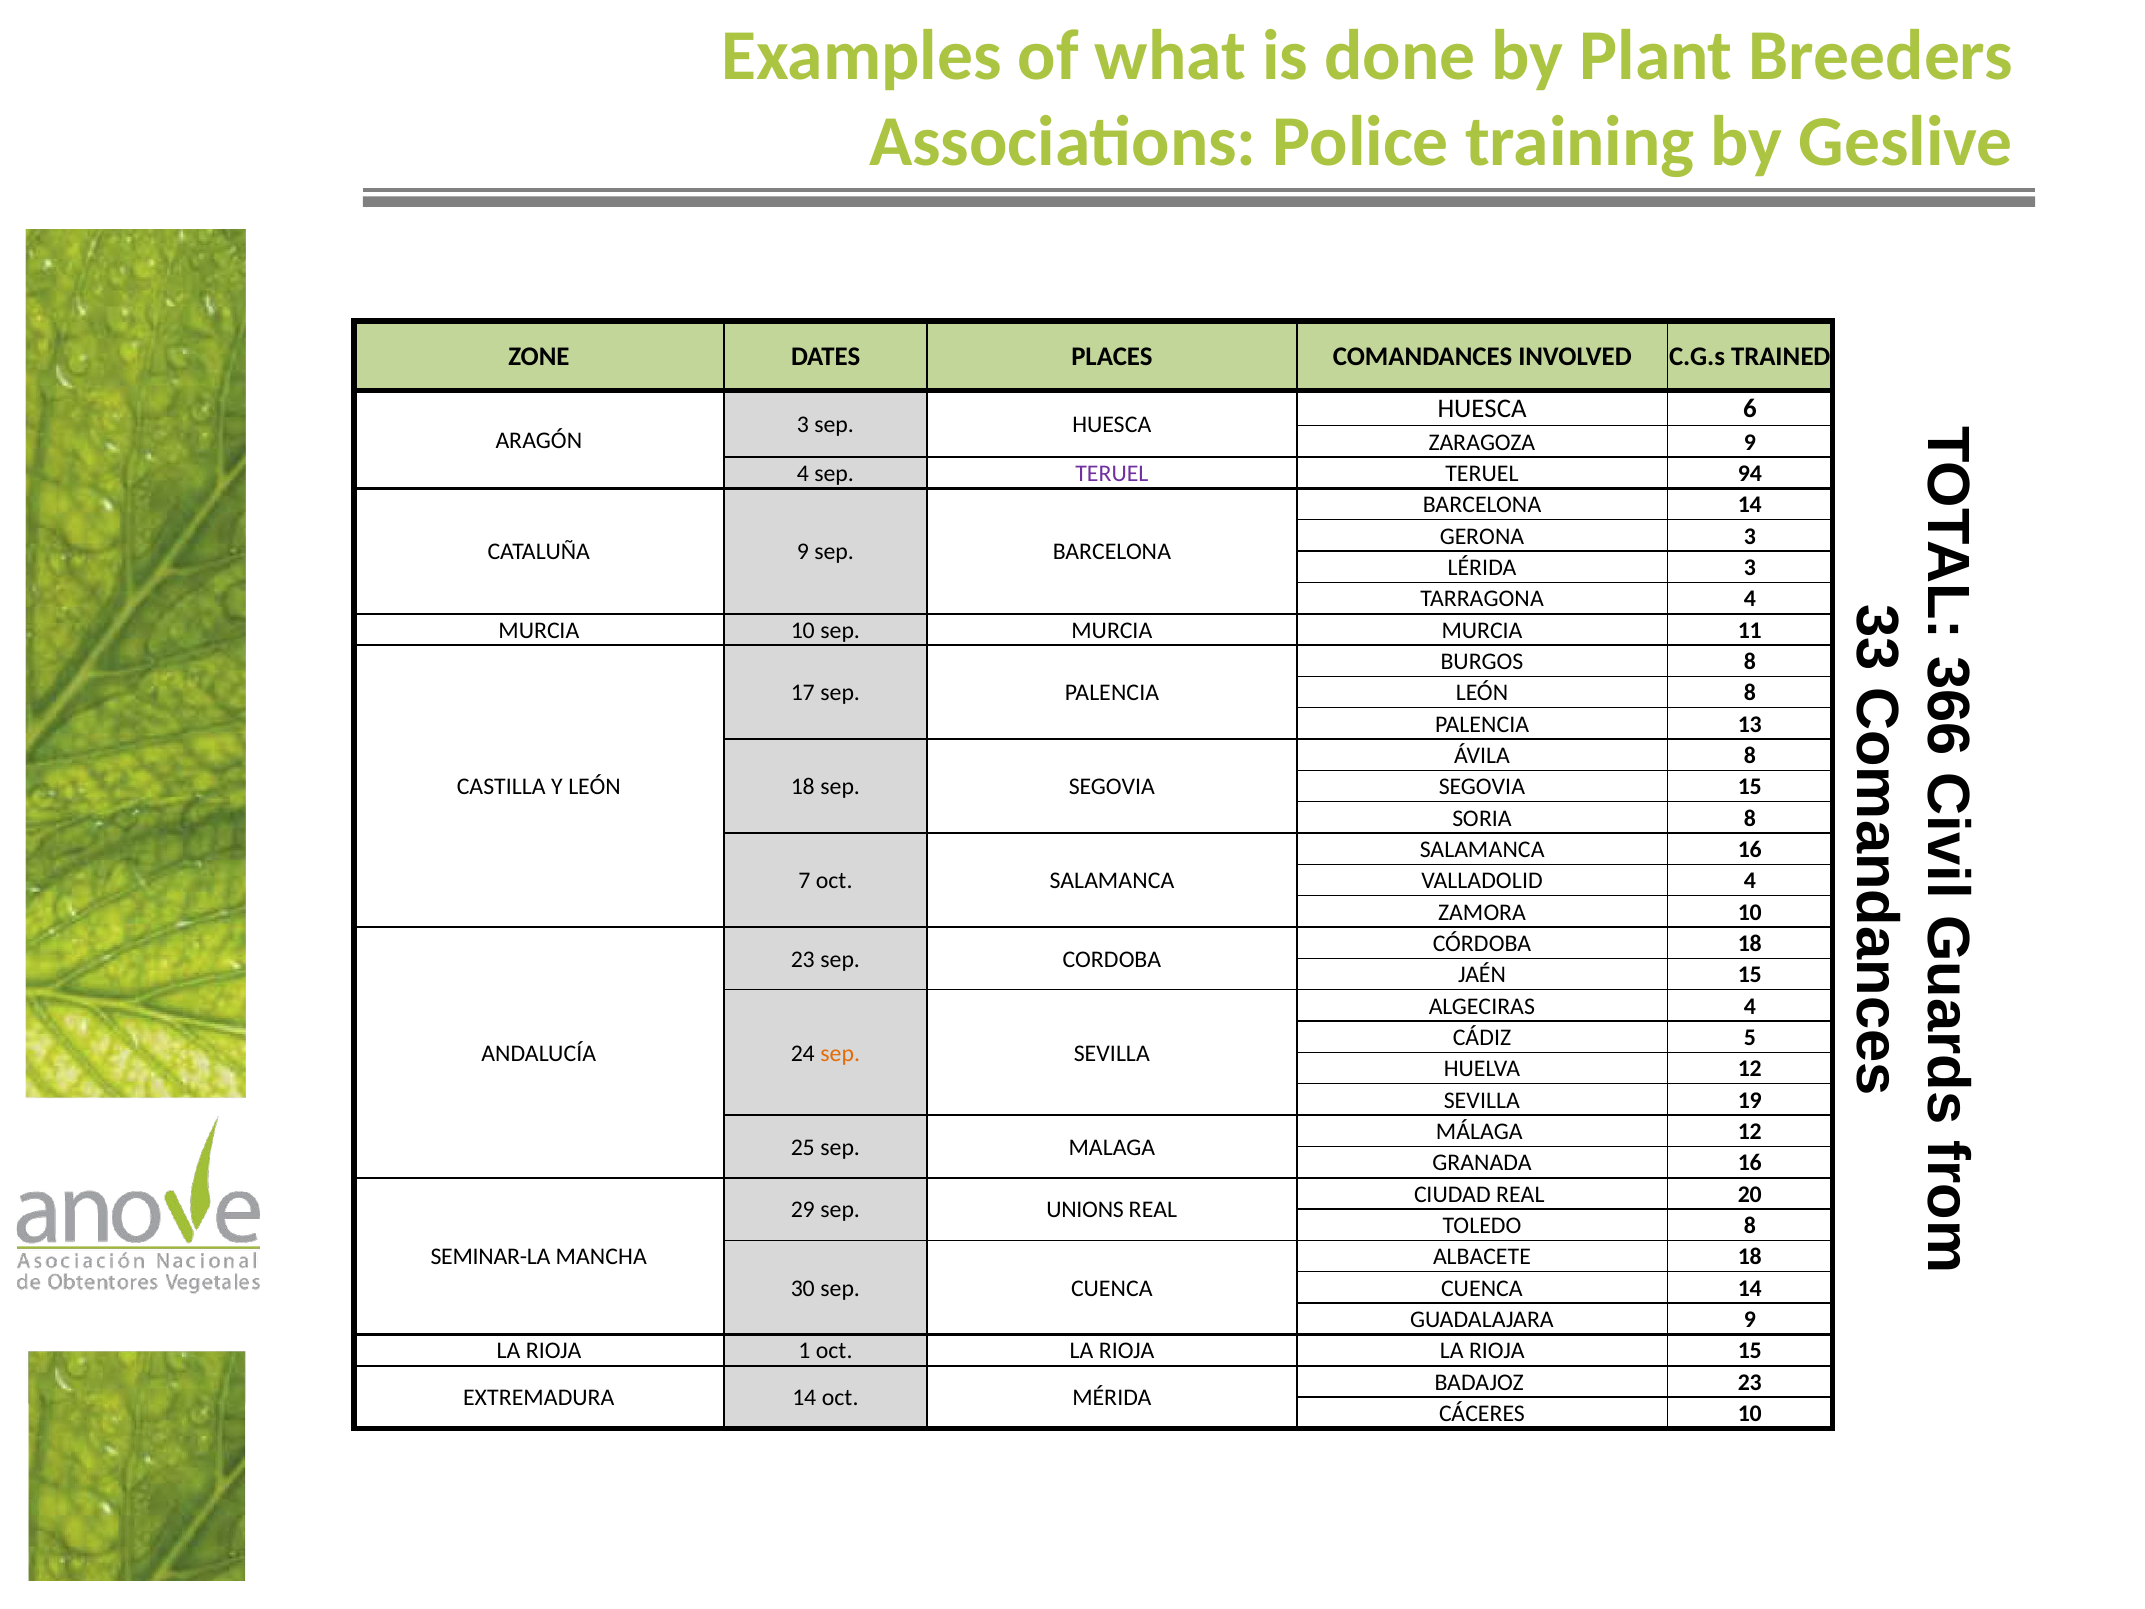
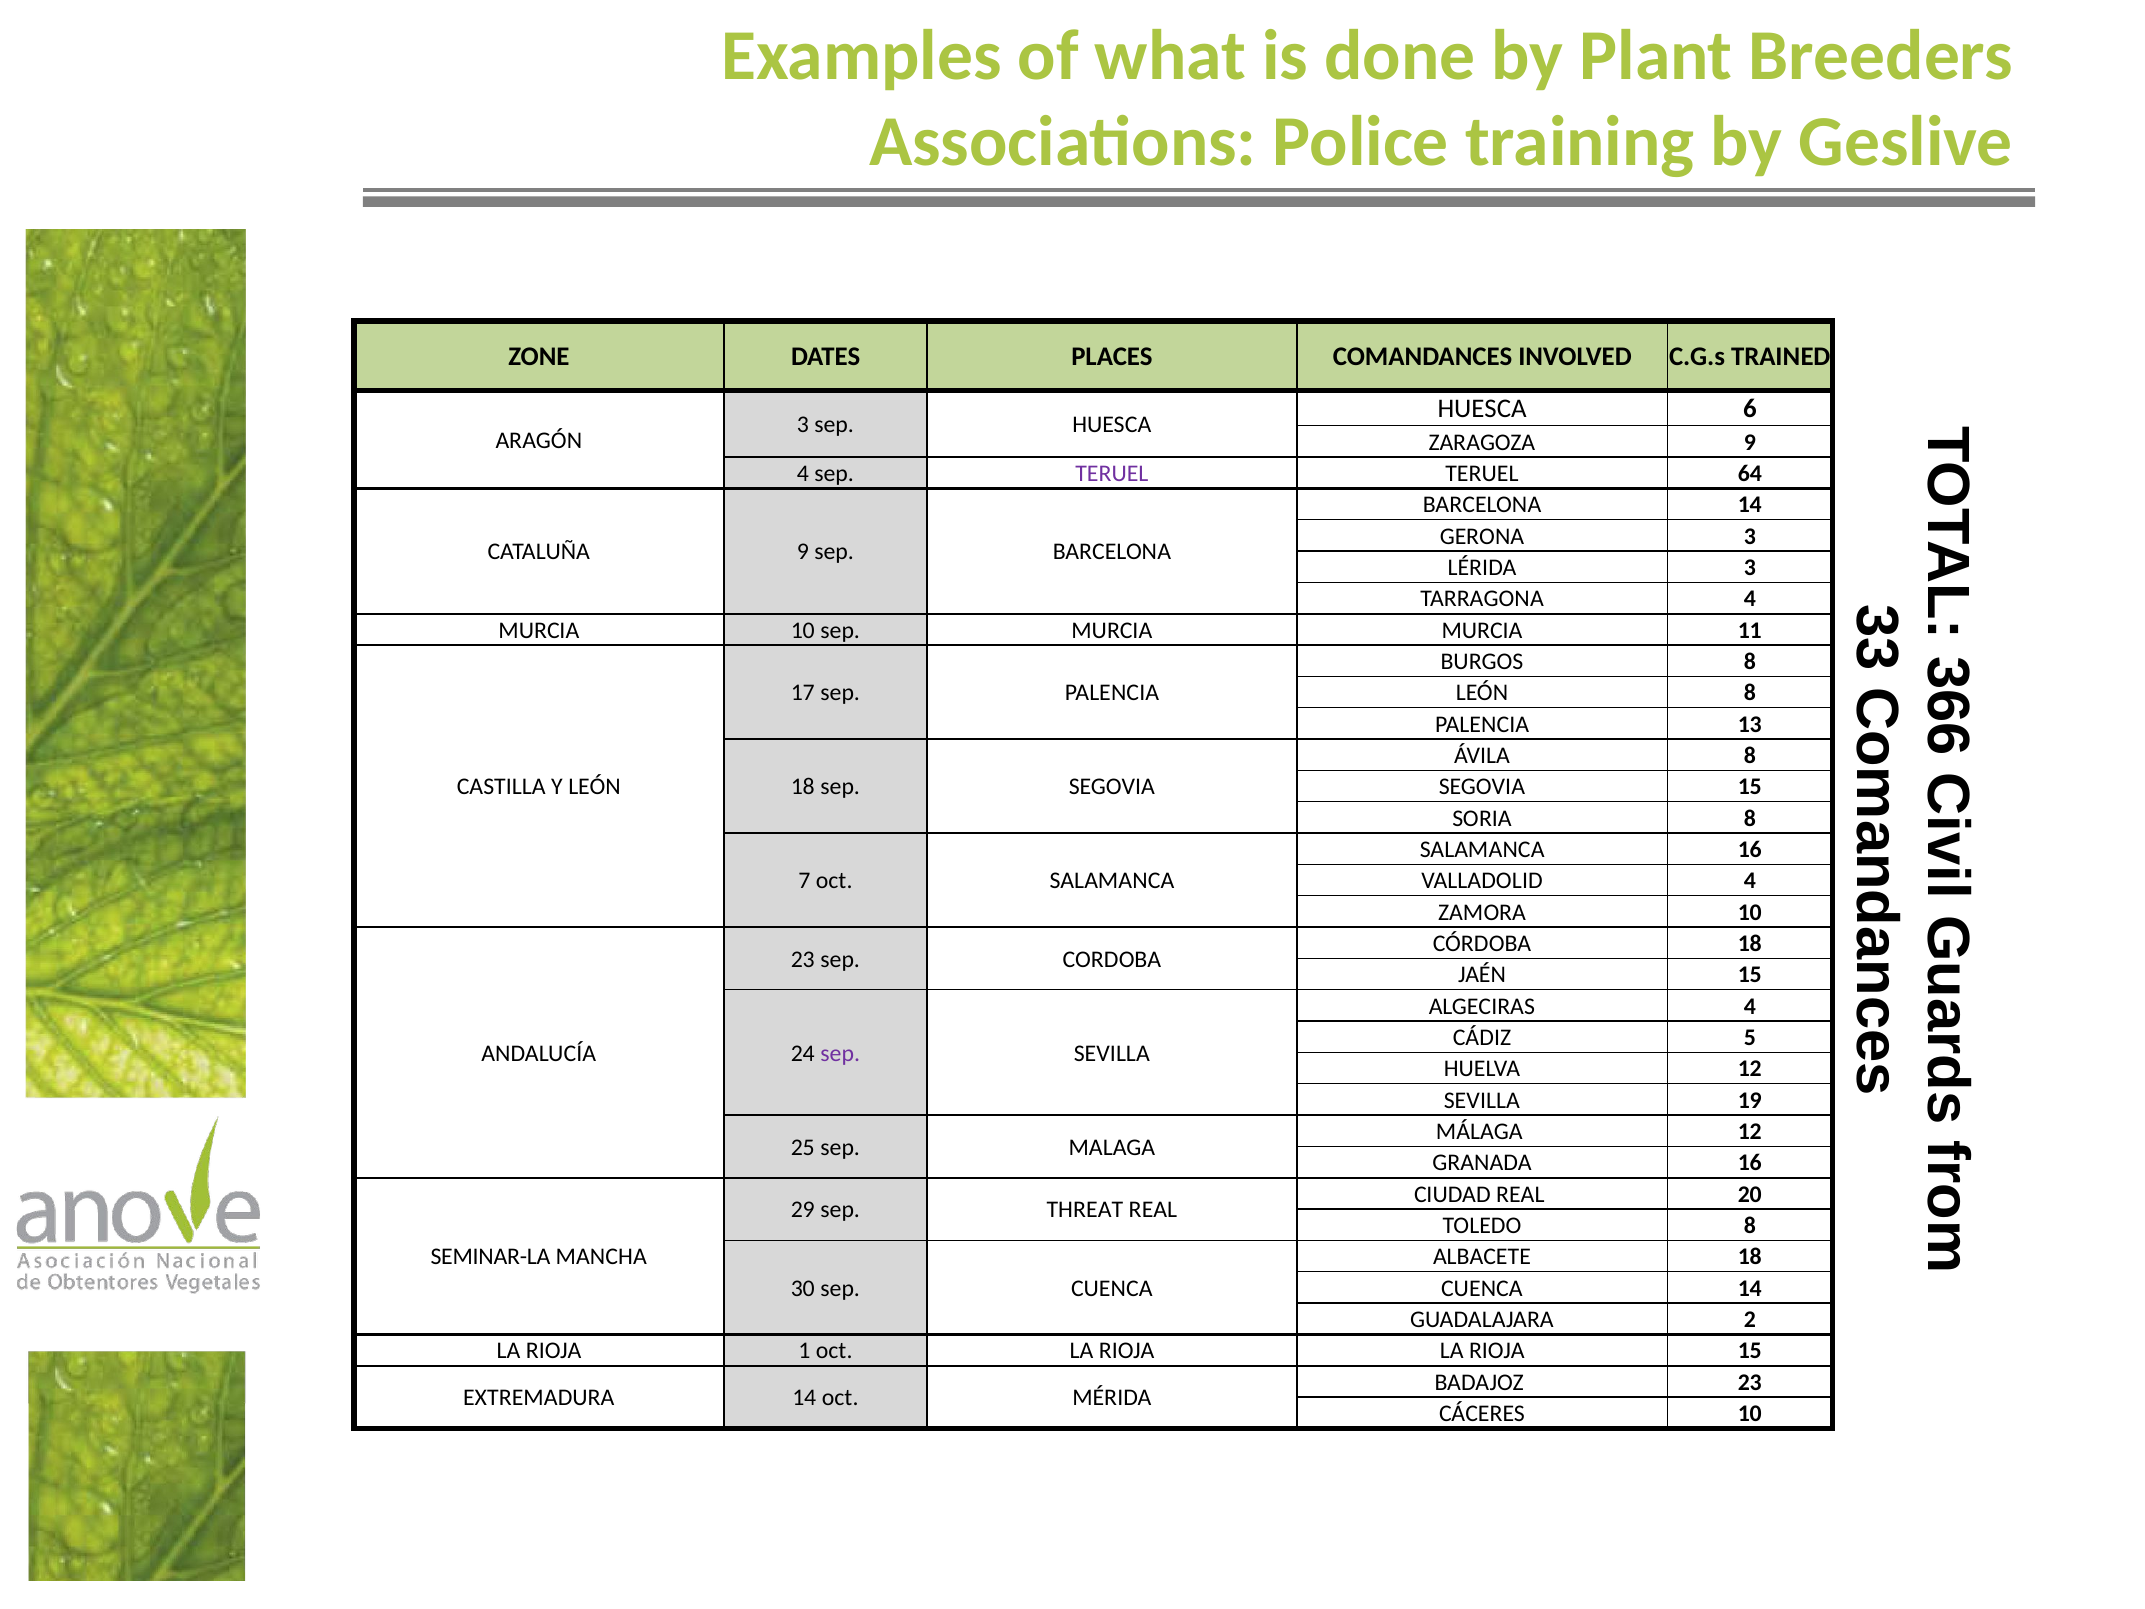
94: 94 -> 64 (1750, 473)
sep colour: orange -> purple (840, 1053)
UNIONS: UNIONS -> THREAT (1085, 1210)
GUADALAJARA 9: 9 -> 2 (1750, 1319)
